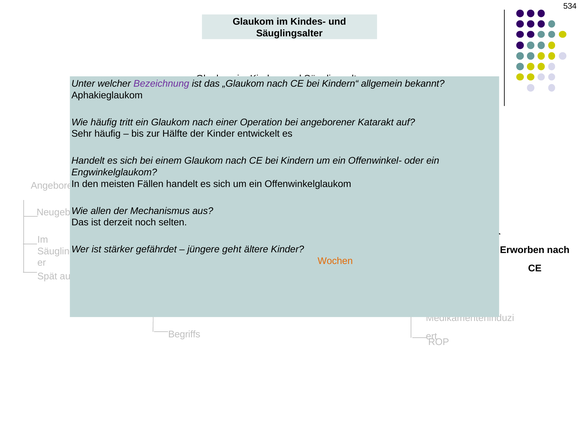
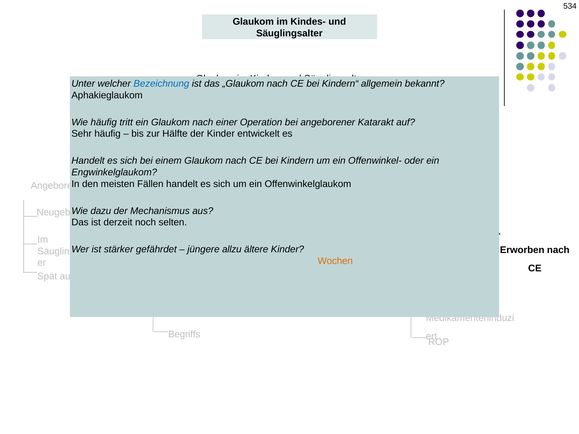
Bezeichnung colour: purple -> blue (161, 84)
allen: allen -> dazu (101, 211)
geht: geht -> allzu (232, 250)
